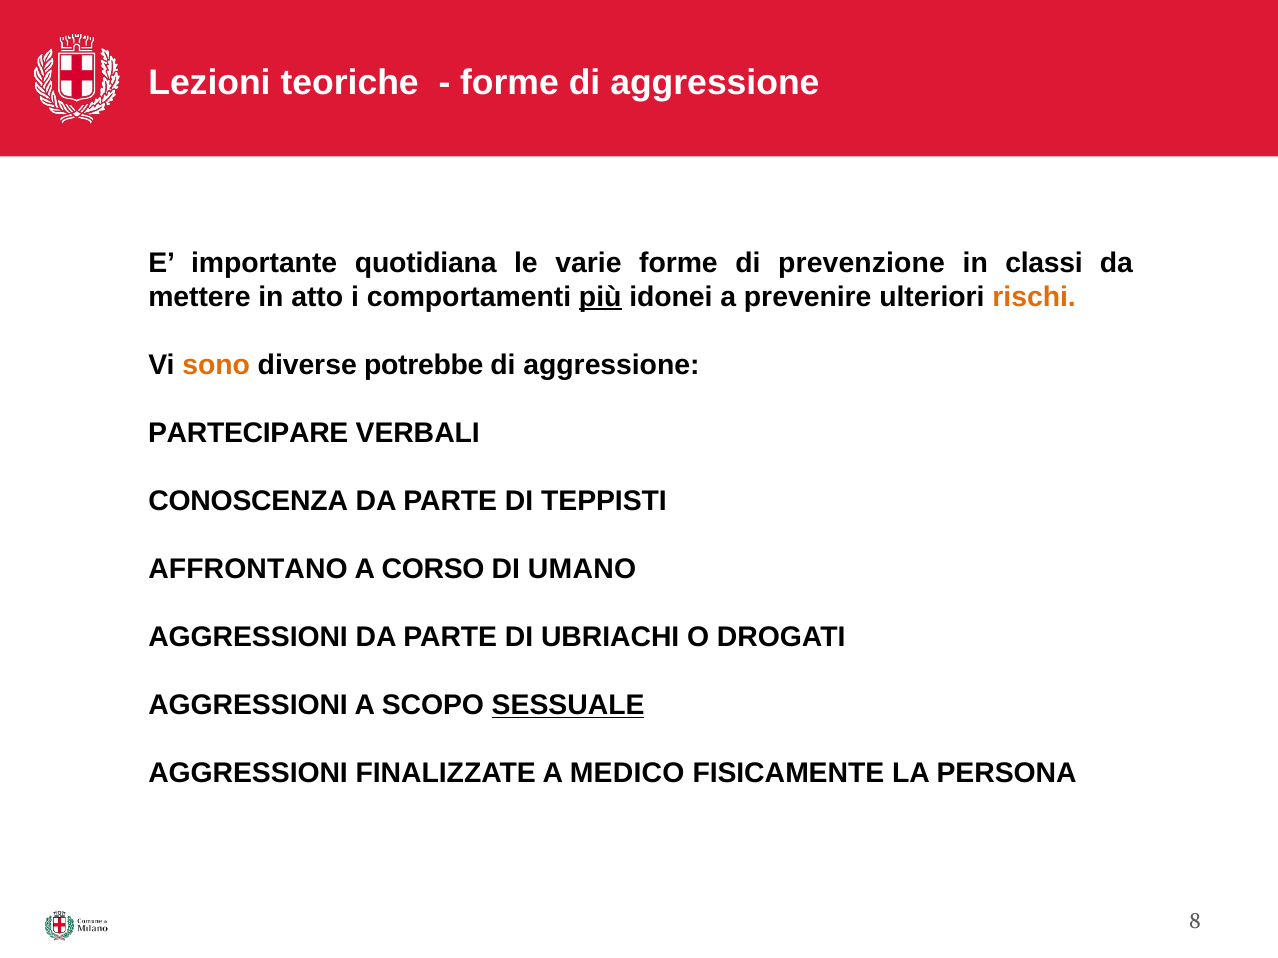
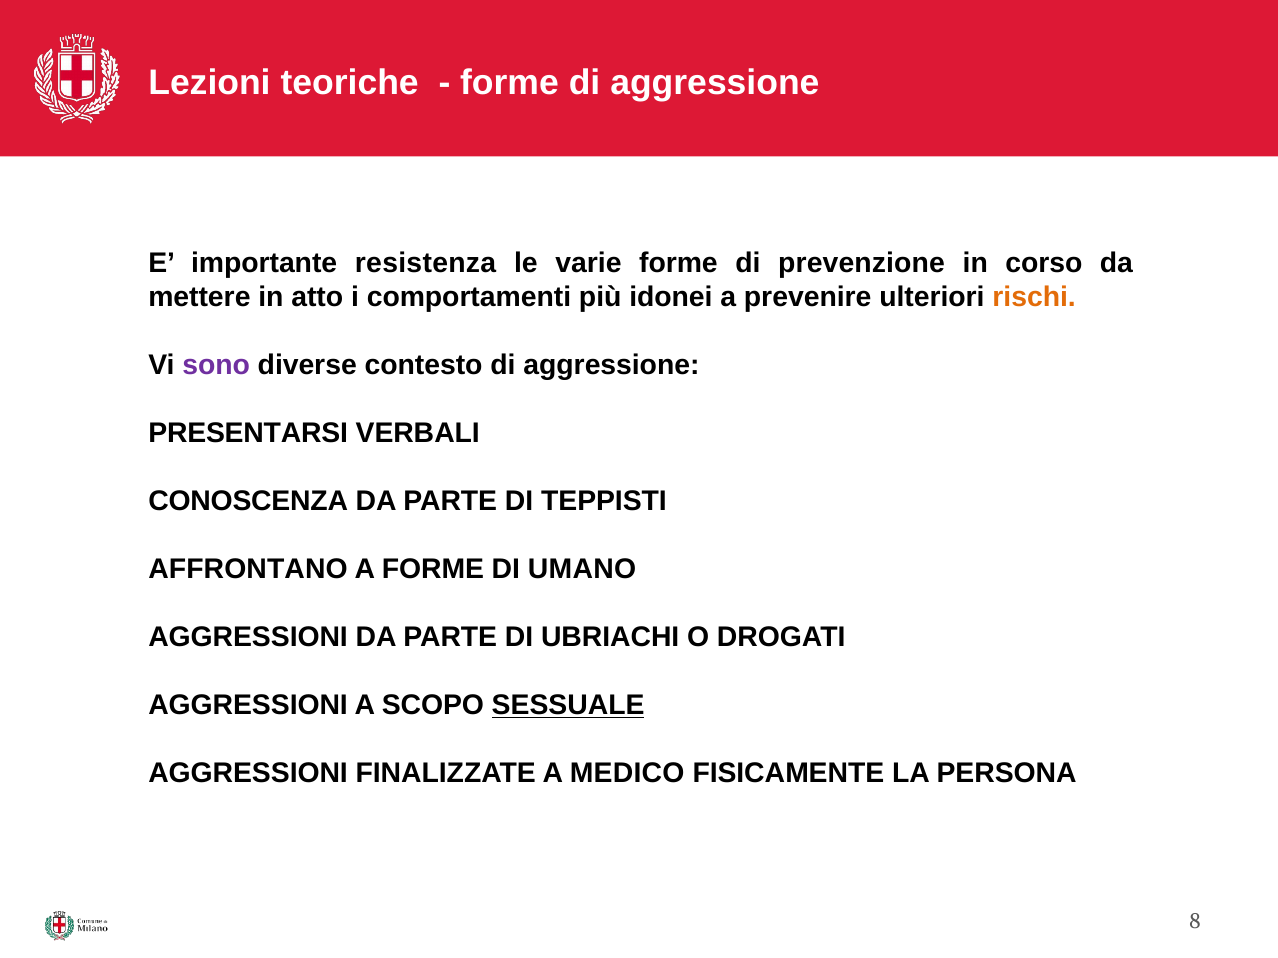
quotidiana: quotidiana -> resistenza (426, 263)
classi: classi -> corso (1044, 263)
più underline: present -> none (600, 297)
sono colour: orange -> purple (216, 365)
potrebbe: potrebbe -> contesto (424, 365)
PARTECIPARE: PARTECIPARE -> PRESENTARSI (248, 433)
A CORSO: CORSO -> FORME (433, 570)
